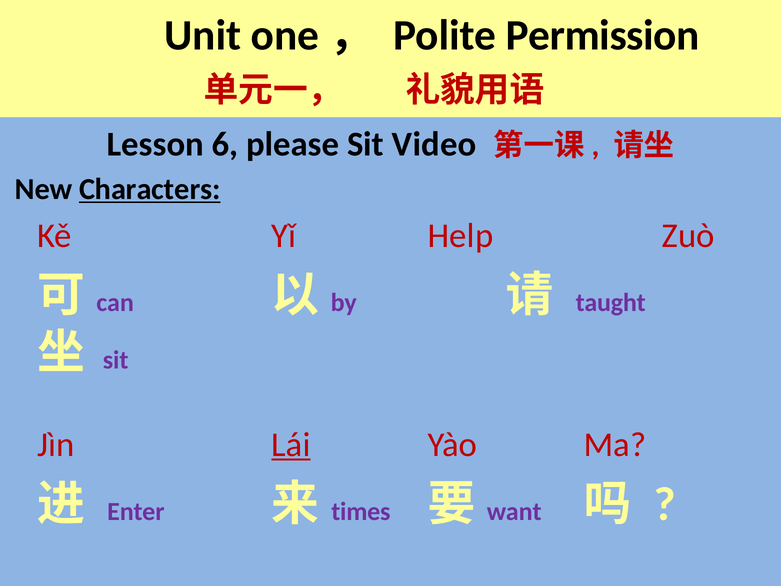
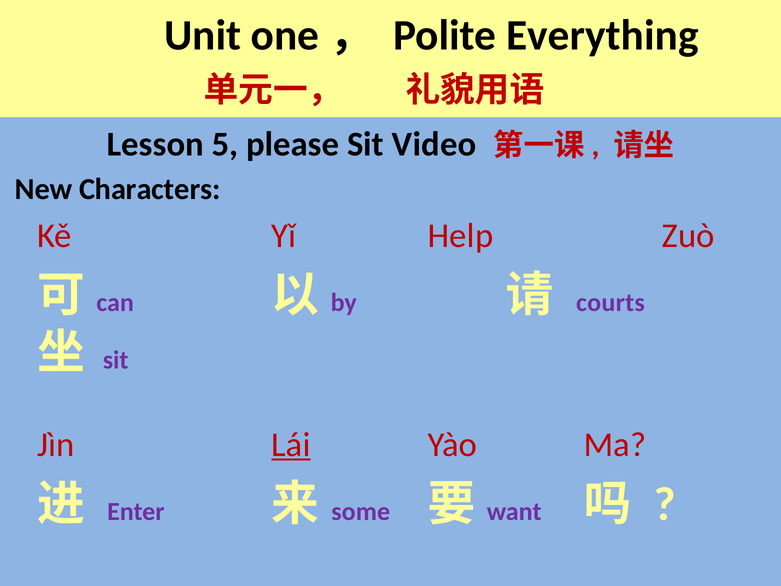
Permission: Permission -> Everything (602, 36)
6: 6 -> 5 (225, 144)
Characters underline: present -> none (150, 189)
taught: taught -> courts (610, 303)
times: times -> some (361, 512)
